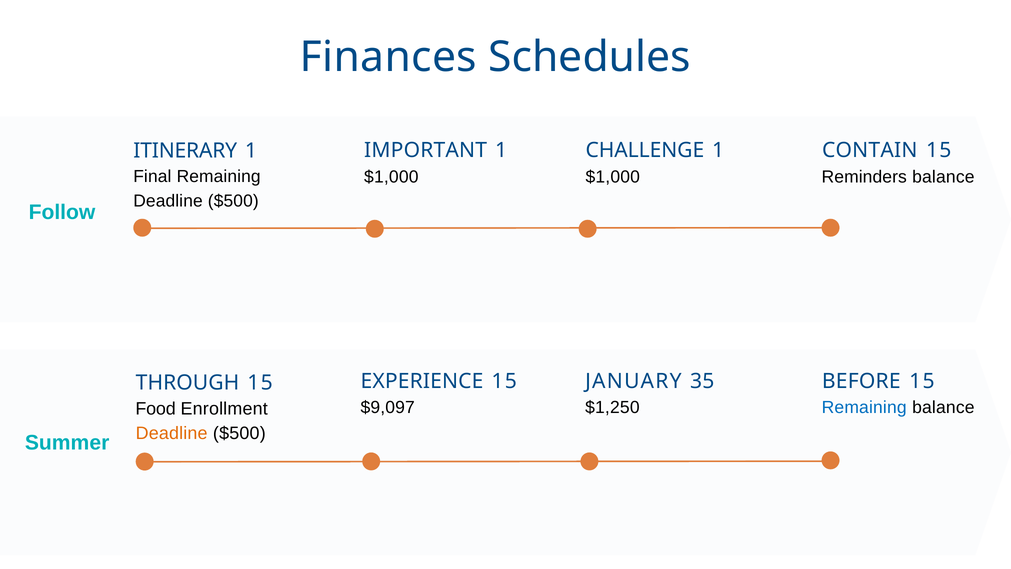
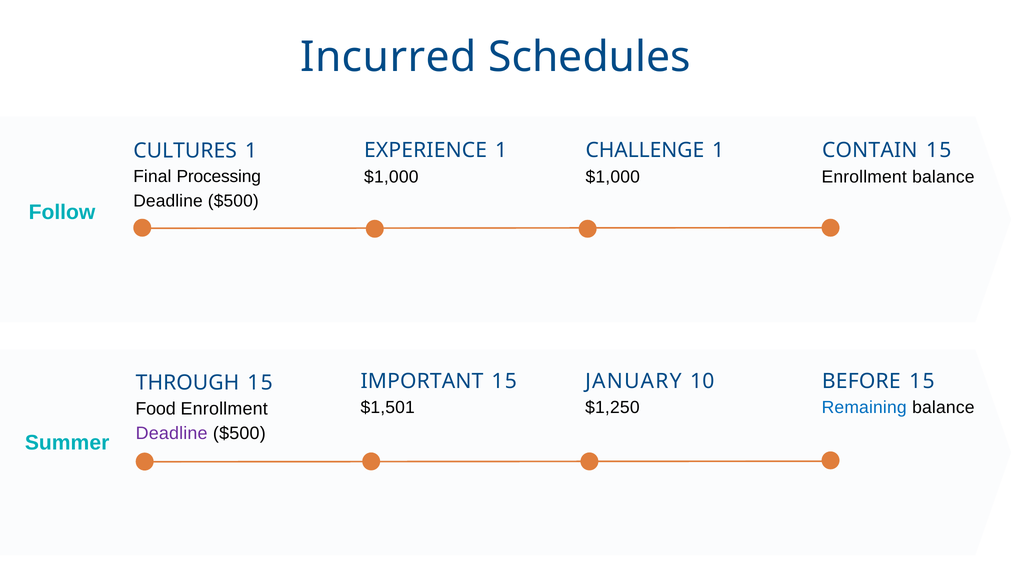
Finances: Finances -> Incurred (388, 57)
IMPORTANT: IMPORTANT -> EXPERIENCE (426, 150)
ITINERARY: ITINERARY -> CULTURES (185, 151)
Final Remaining: Remaining -> Processing (219, 177)
Reminders: Reminders -> Enrollment (864, 177)
EXPERIENCE: EXPERIENCE -> IMPORTANT (422, 381)
35: 35 -> 10 (702, 381)
$9,097: $9,097 -> $1,501 (388, 407)
Deadline colour: orange -> purple (172, 433)
